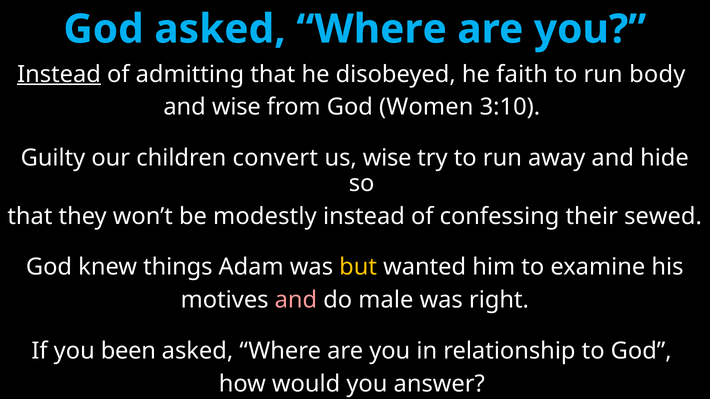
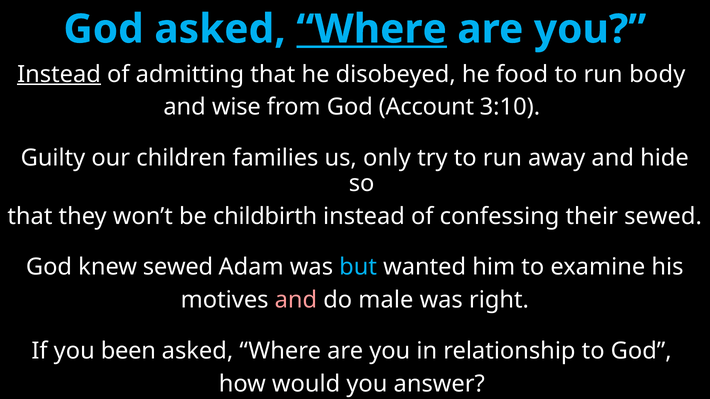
Where underline: none -> present (372, 29)
faith: faith -> food (522, 74)
Women: Women -> Account (426, 107)
convert: convert -> families (275, 158)
us wise: wise -> only (387, 158)
modestly: modestly -> childbirth (265, 217)
knew things: things -> sewed (178, 267)
but colour: yellow -> light blue (358, 267)
